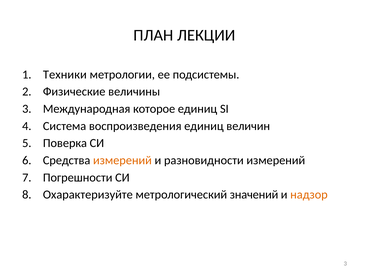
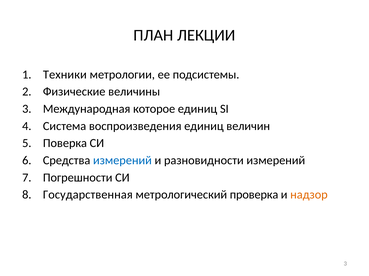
измерений colour: orange -> blue (122, 161)
Охарактеризуйте: Охарактеризуйте -> Государственная (88, 195)
значений: значений -> проверка (254, 195)
